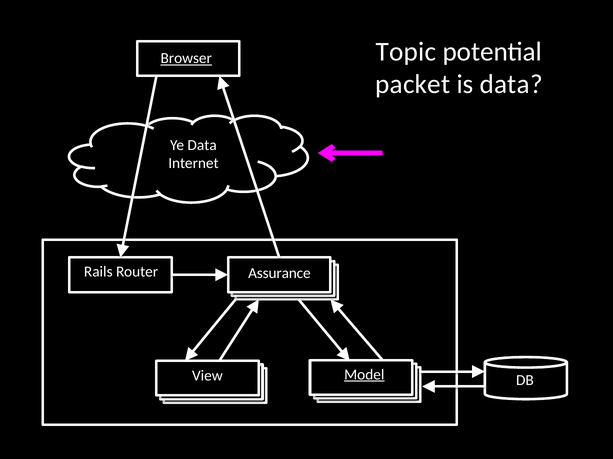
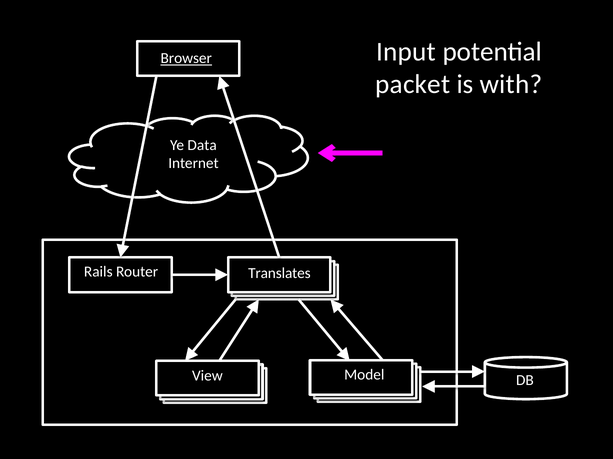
Topic: Topic -> Input (406, 52)
is data: data -> with (511, 85)
Assurance: Assurance -> Translates (279, 274)
Model underline: present -> none (364, 375)
